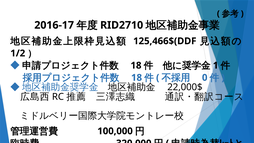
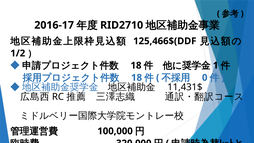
22,000$: 22,000$ -> 11,431$ (185, 87)
